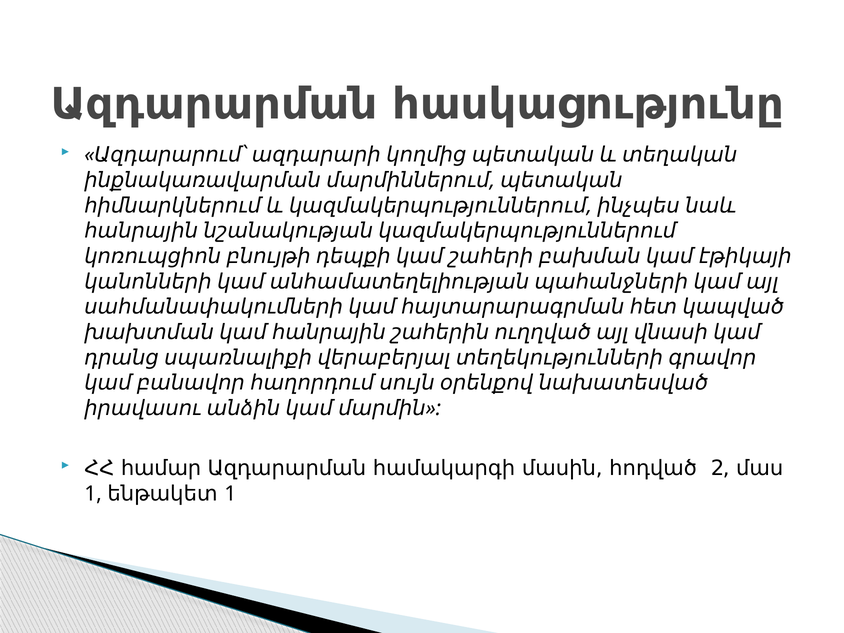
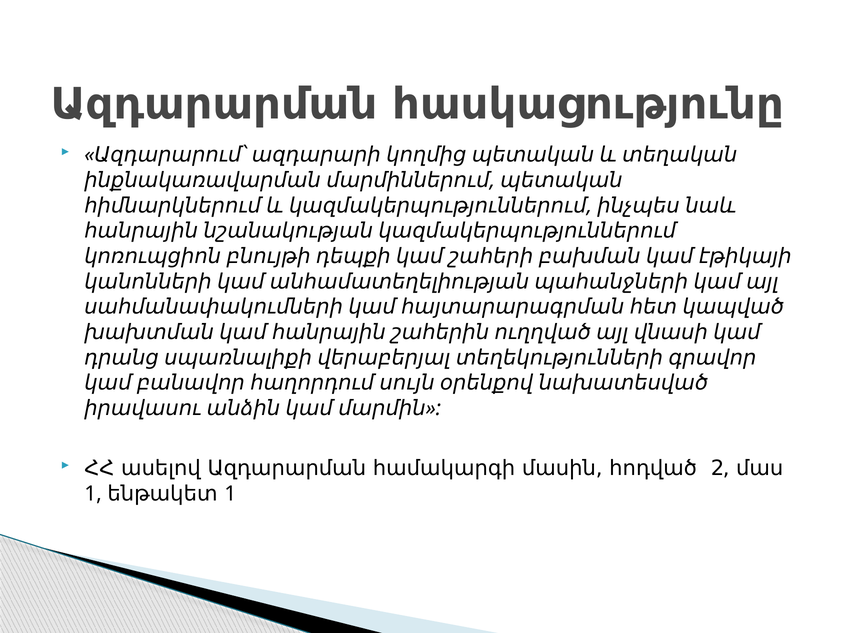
համար: համար -> ասելով (161, 468)
